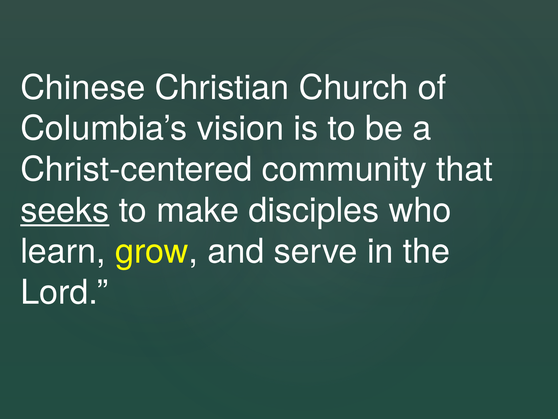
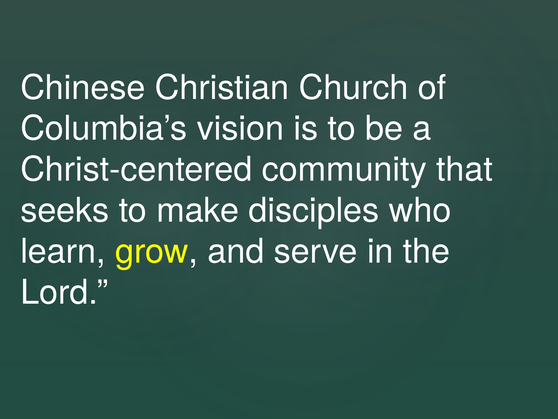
seeks underline: present -> none (65, 210)
